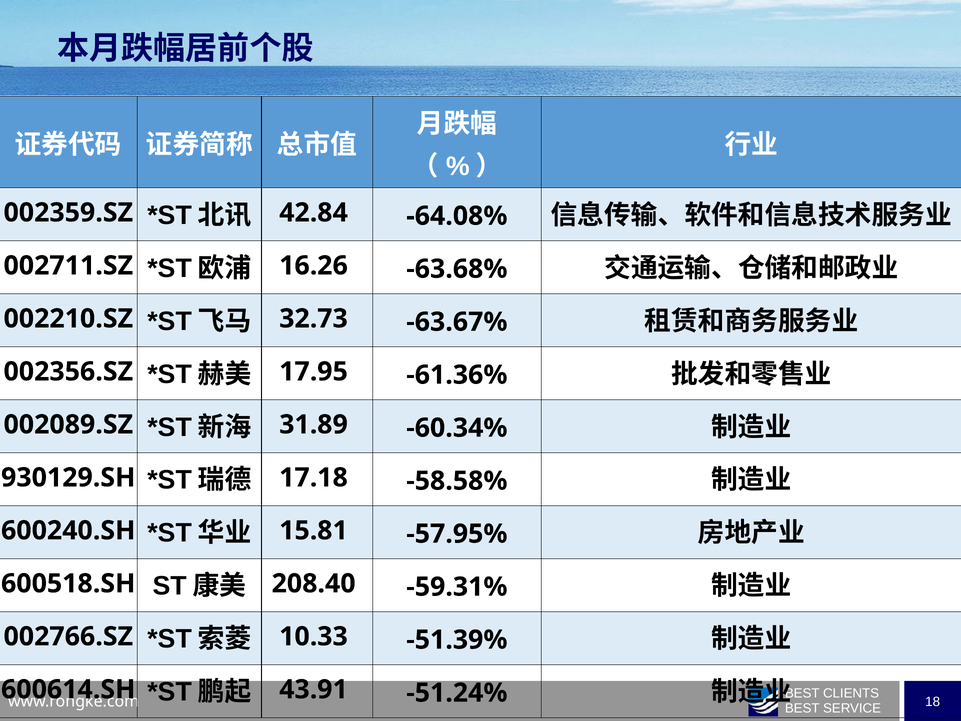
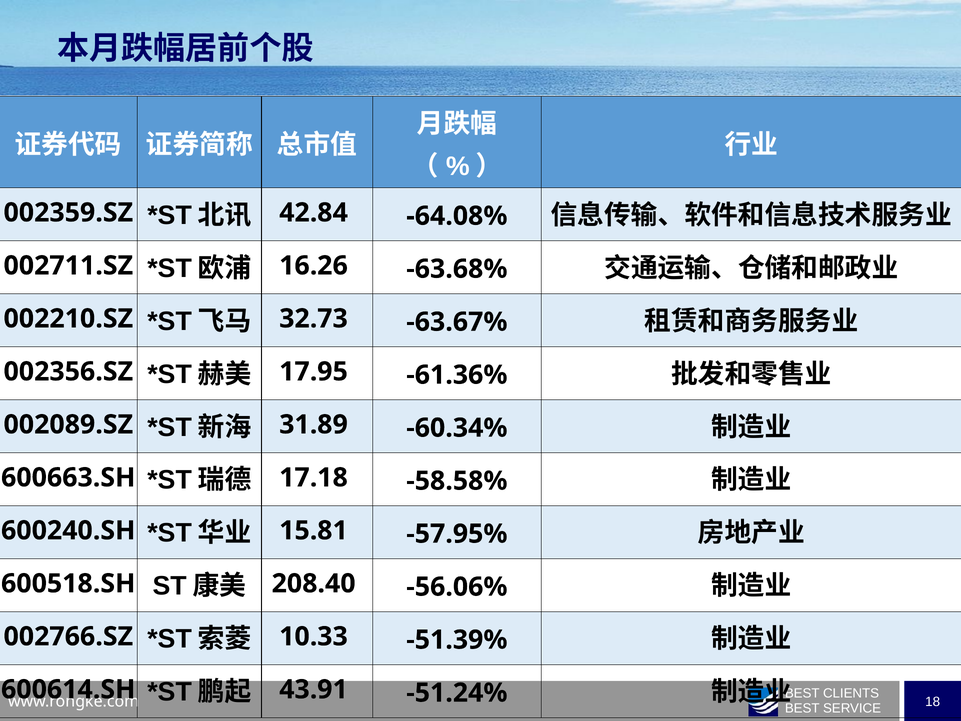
930129.SH: 930129.SH -> 600663.SH (68, 477)
-59.31%: -59.31% -> -56.06% (457, 587)
